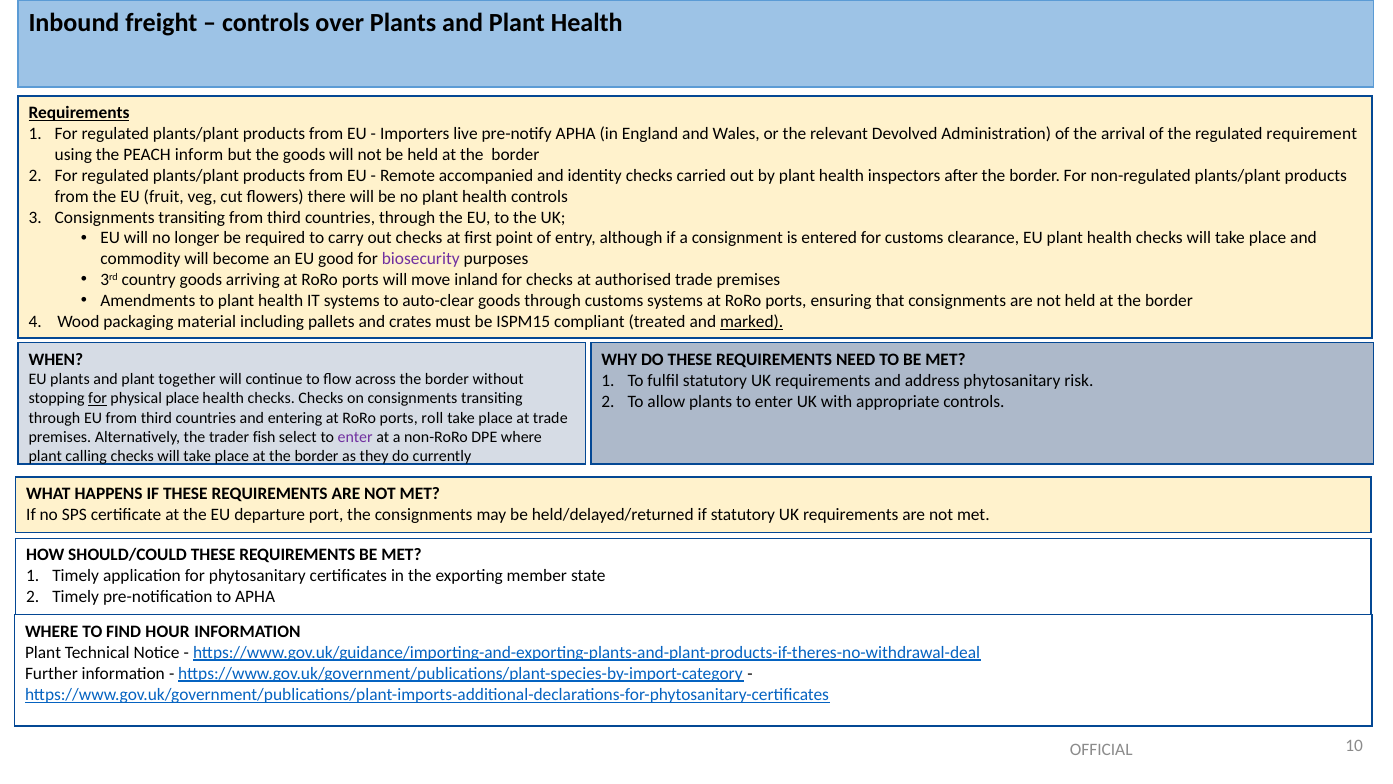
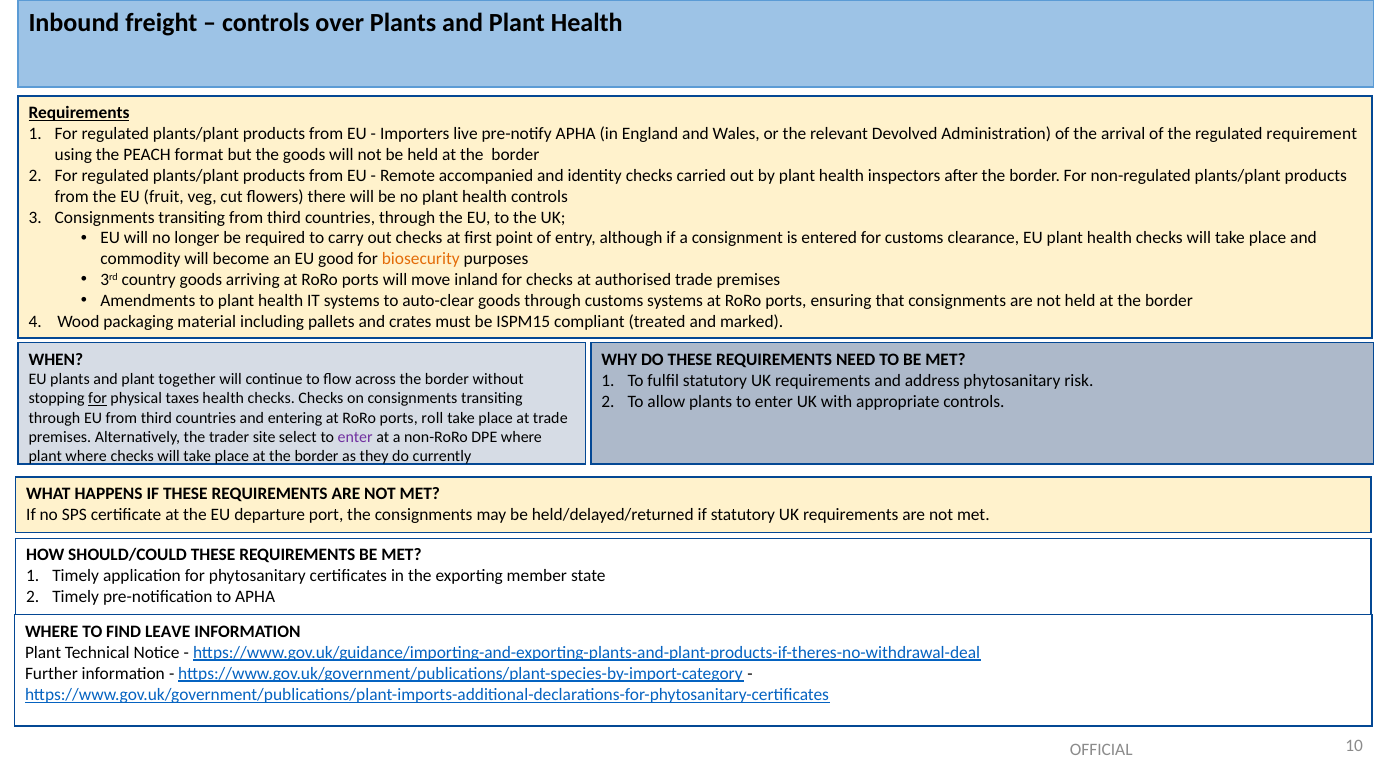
inform: inform -> format (199, 155)
biosecurity colour: purple -> orange (421, 259)
marked underline: present -> none (752, 322)
physical place: place -> taxes (182, 398)
fish: fish -> site (264, 437)
plant calling: calling -> where (86, 456)
HOUR: HOUR -> LEAVE (168, 631)
